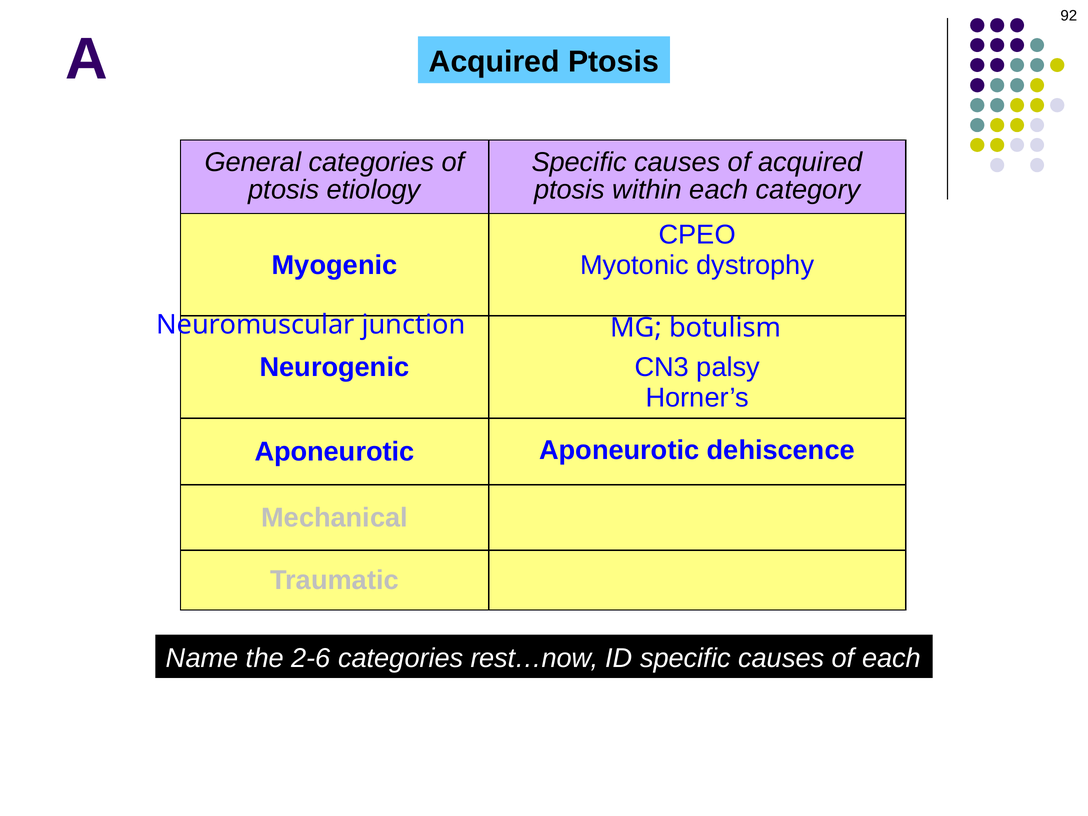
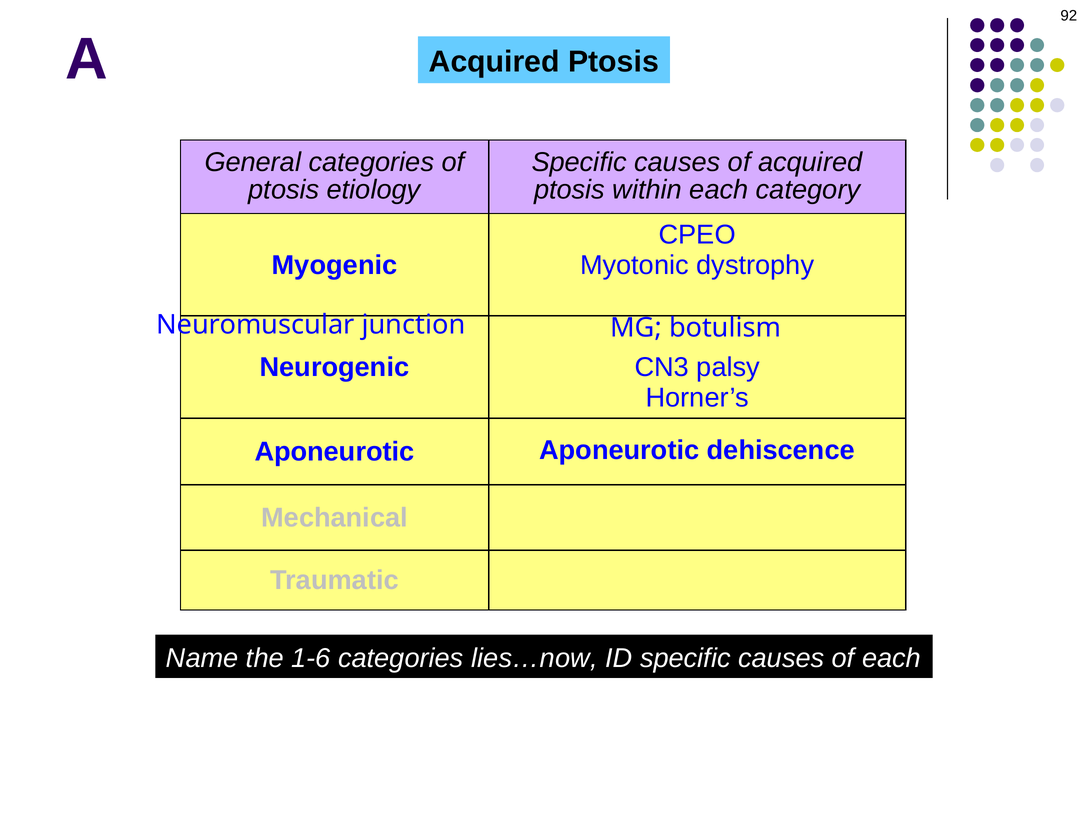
2-6: 2-6 -> 1-6 (311, 658)
rest…now: rest…now -> lies…now (534, 658)
